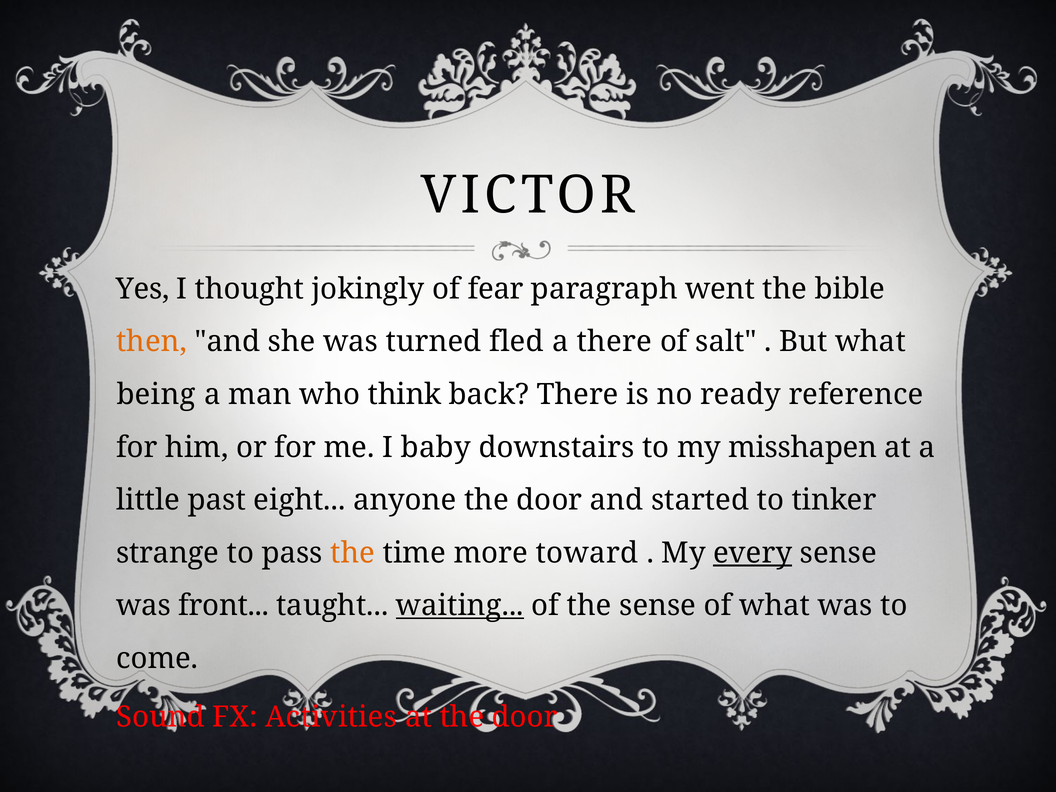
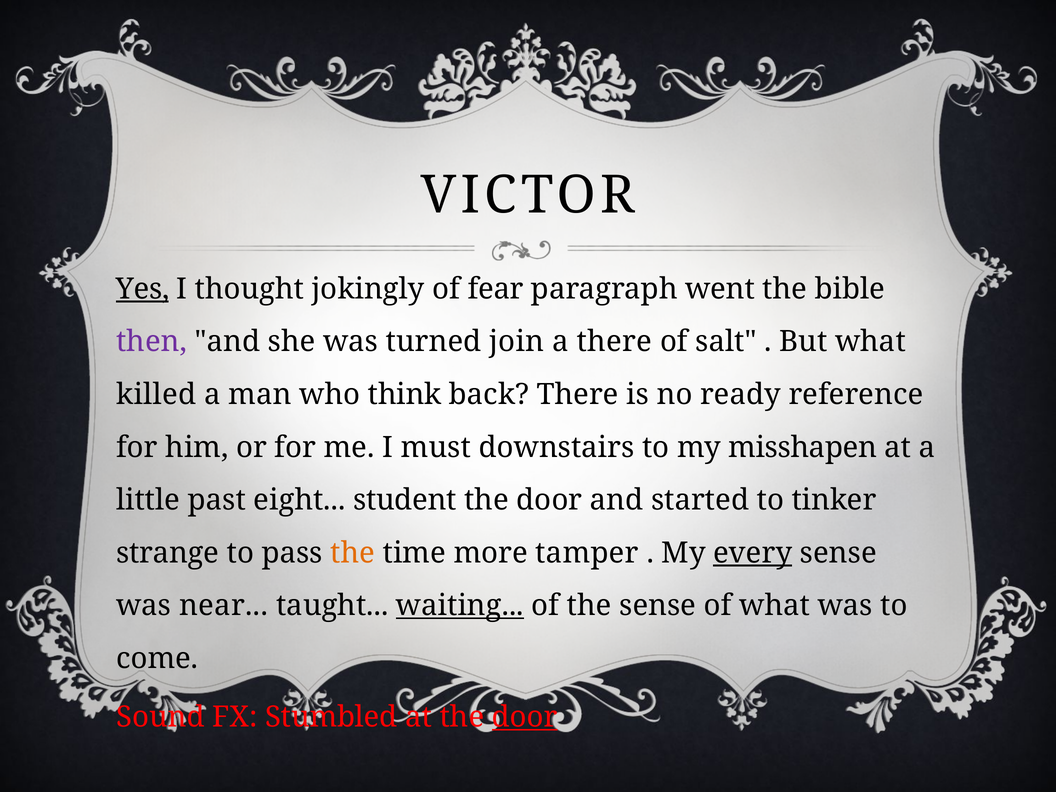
Yes underline: none -> present (143, 289)
then colour: orange -> purple (152, 342)
fled: fled -> join (517, 342)
being: being -> killed (156, 395)
baby: baby -> must (436, 447)
anyone: anyone -> student (405, 500)
toward: toward -> tamper (587, 553)
front: front -> near (224, 606)
Activities: Activities -> Stumbled (331, 717)
door underline: none -> present (525, 717)
